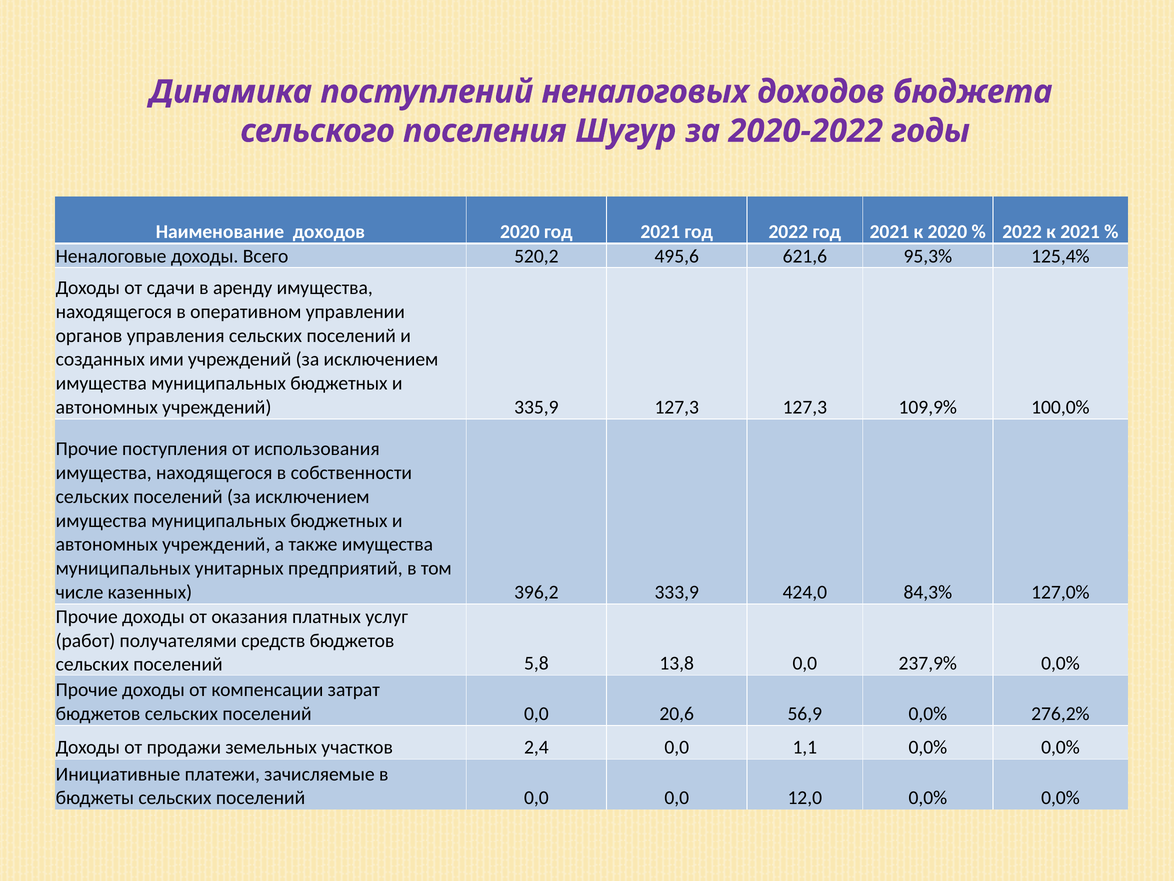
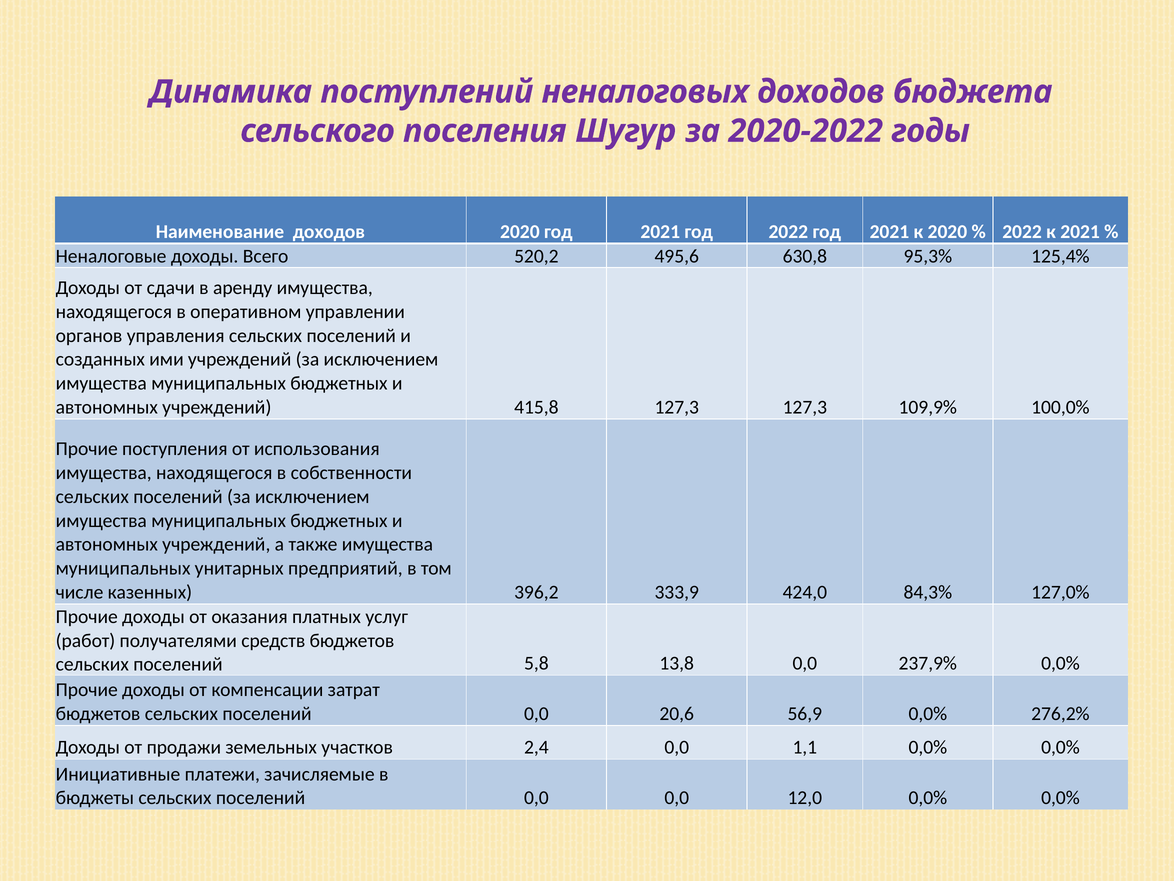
621,6: 621,6 -> 630,8 (805, 256)
335,9: 335,9 -> 415,8 (536, 407)
